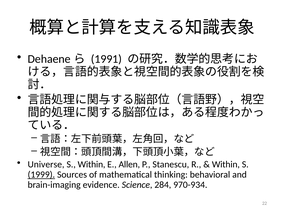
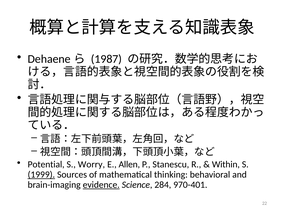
1991: 1991 -> 1987 (106, 59)
Universe: Universe -> Potential (46, 164)
S Within: Within -> Worry (91, 164)
evidence underline: none -> present (101, 185)
970-934: 970-934 -> 970-401 (190, 185)
